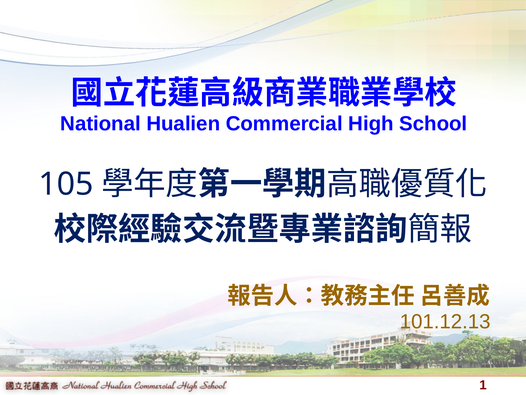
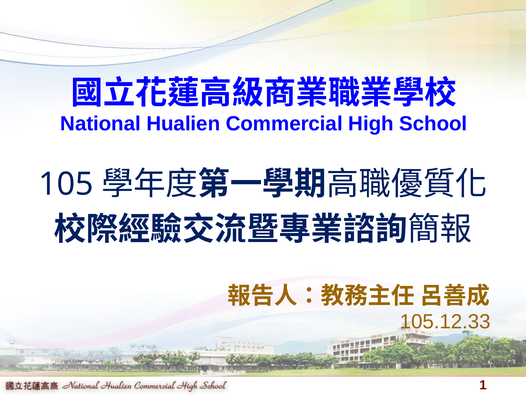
101.12.13: 101.12.13 -> 105.12.33 (445, 321)
